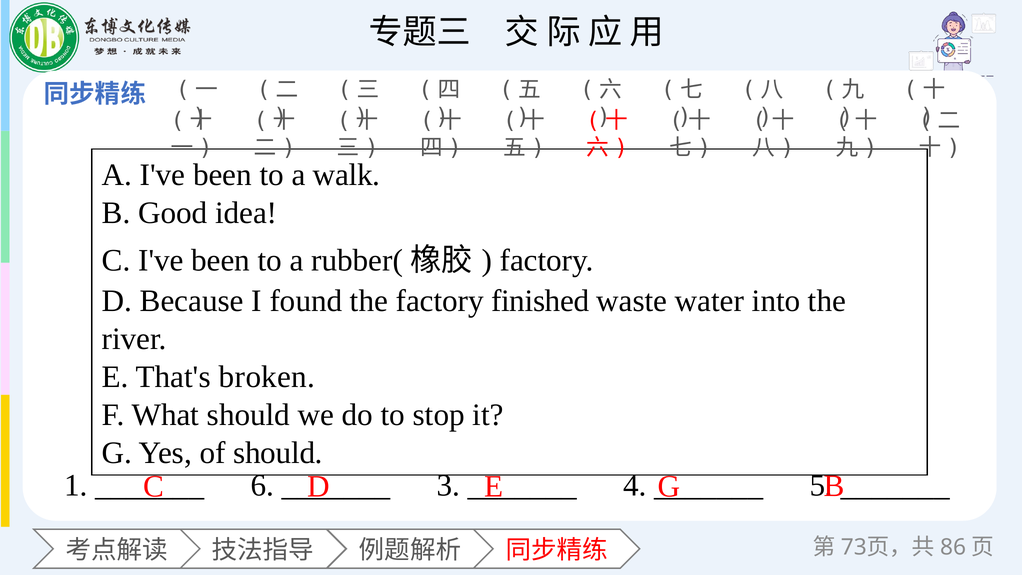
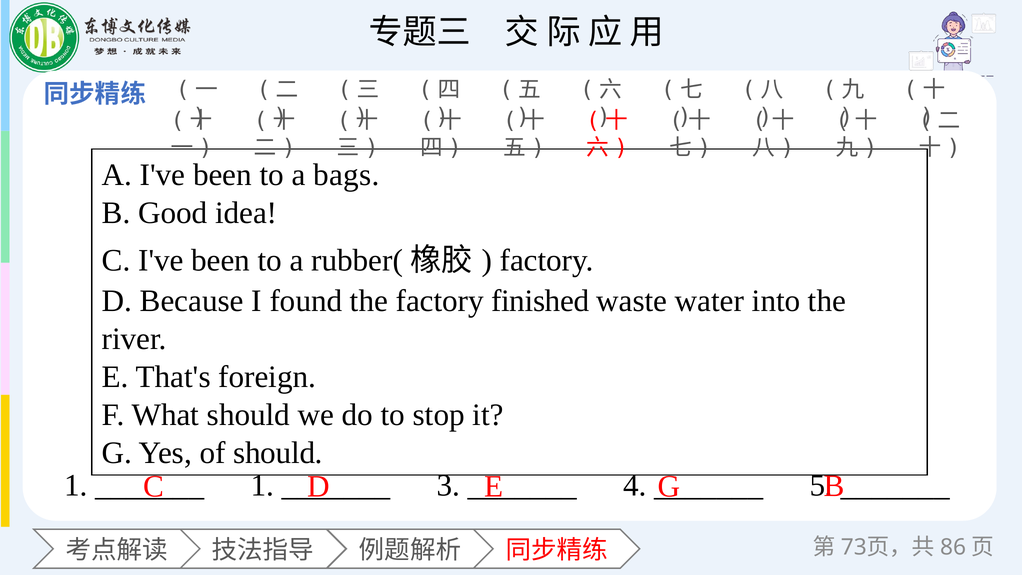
walk: walk -> bags (346, 175)
broken: broken -> foreign (267, 377)
6: 6 -> 1 (262, 486)
